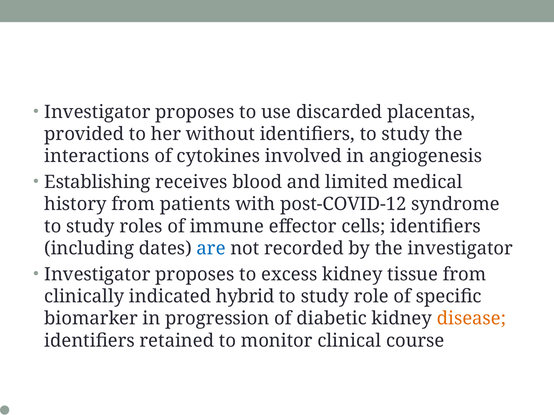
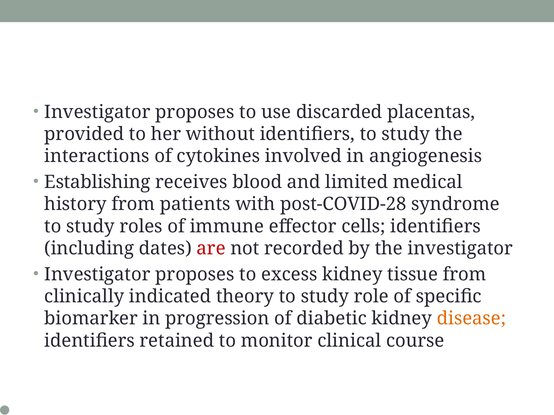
post-COVID-12: post-COVID-12 -> post-COVID-28 (343, 204)
are colour: blue -> red (211, 249)
hybrid: hybrid -> theory (245, 297)
